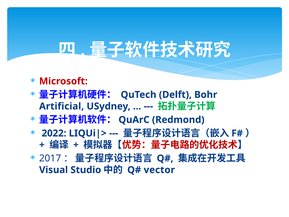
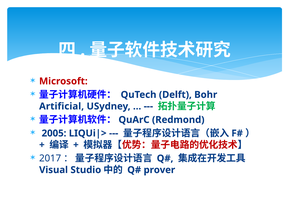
2022: 2022 -> 2005 (54, 133)
vector: vector -> prover (159, 170)
